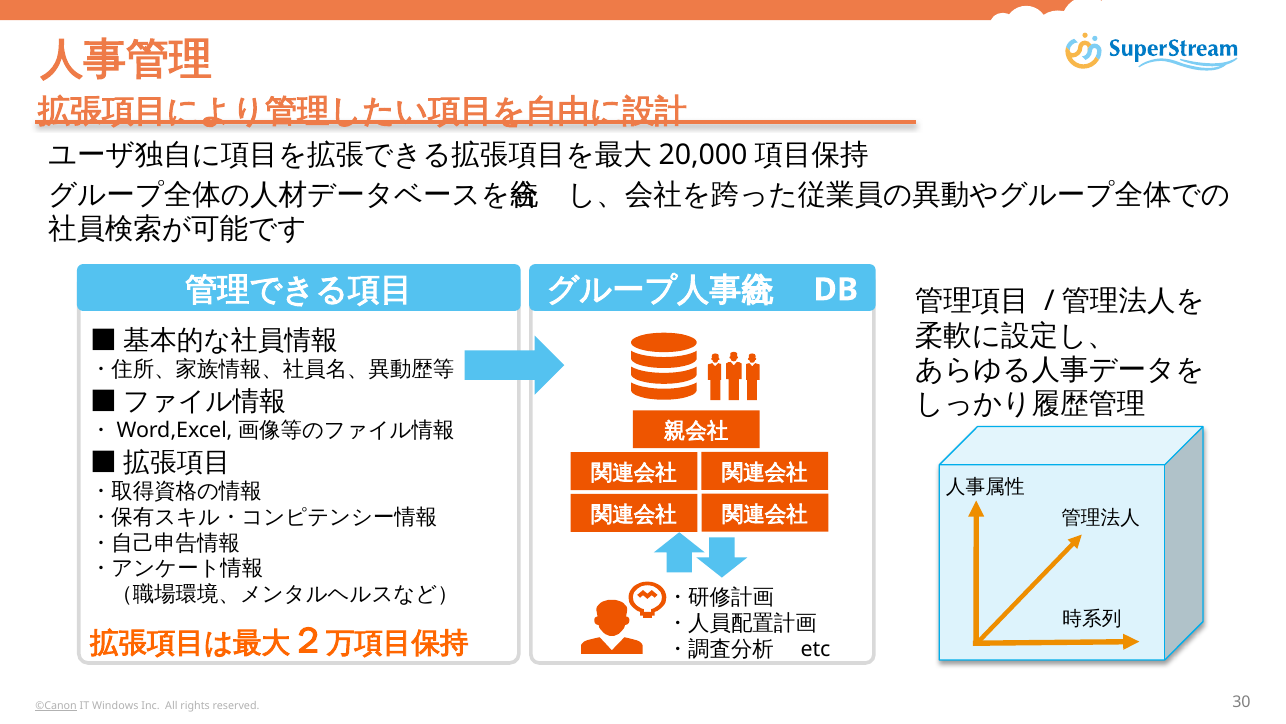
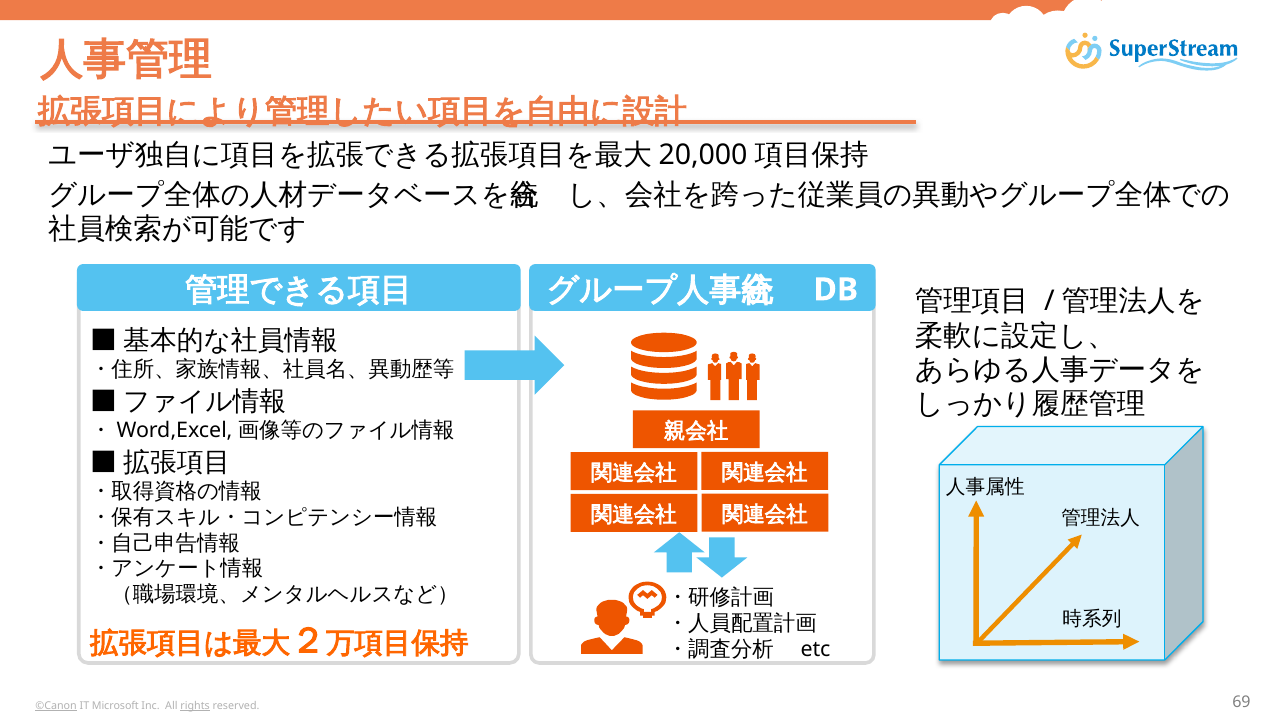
Windows: Windows -> Microsoft (115, 705)
rights underline: none -> present (195, 705)
30: 30 -> 69 (1241, 701)
